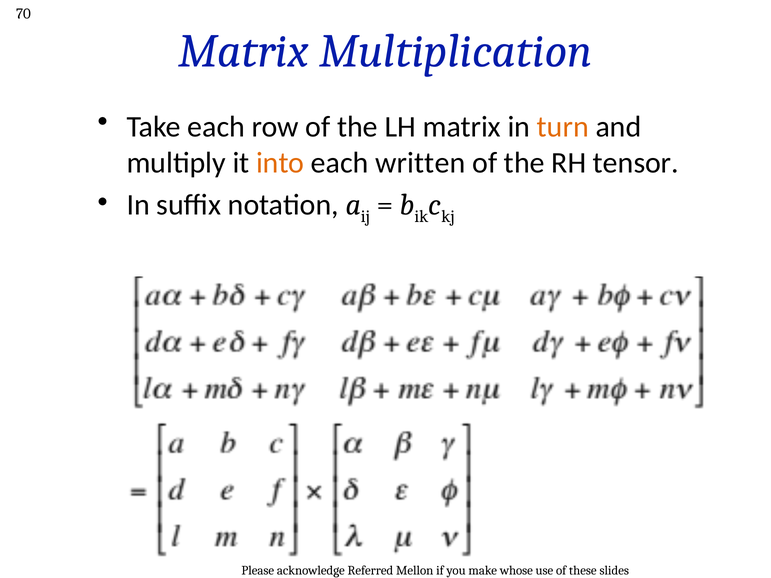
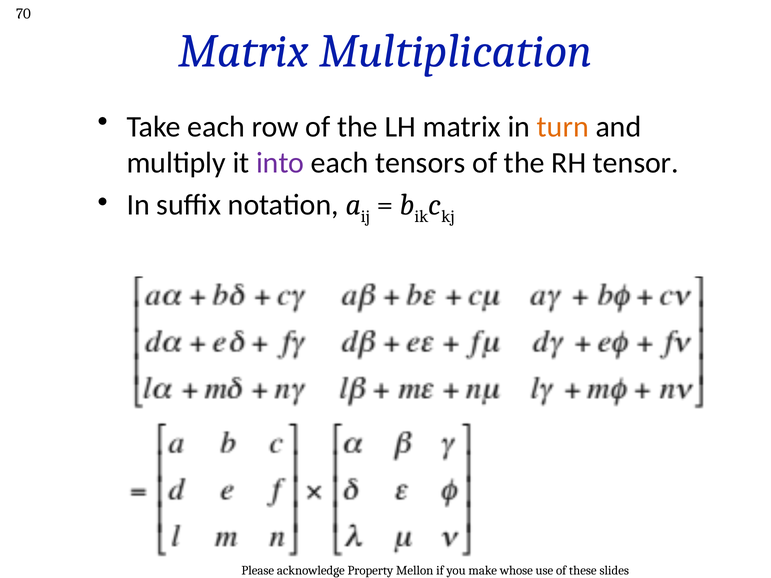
into colour: orange -> purple (280, 163)
written: written -> tensors (420, 163)
Referred: Referred -> Property (370, 571)
